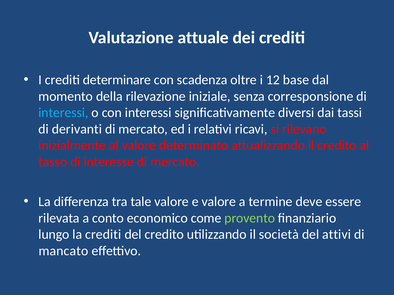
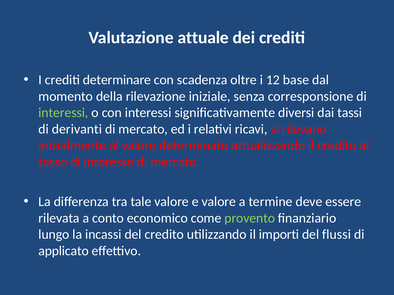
interessi colour: light blue -> light green (63, 113)
la crediti: crediti -> incassi (103, 235)
società: società -> importi (279, 235)
attivi: attivi -> flussi (337, 235)
mancato: mancato -> applicato (64, 251)
